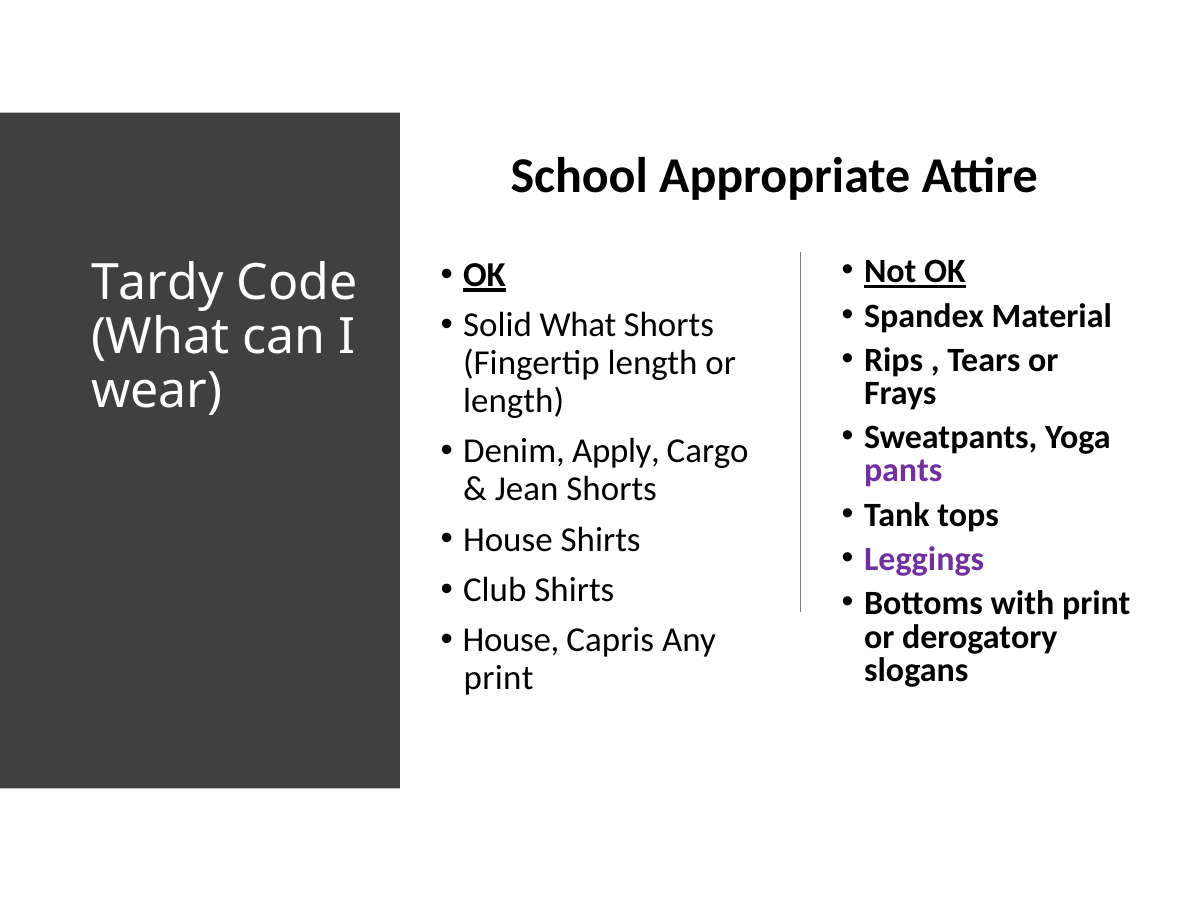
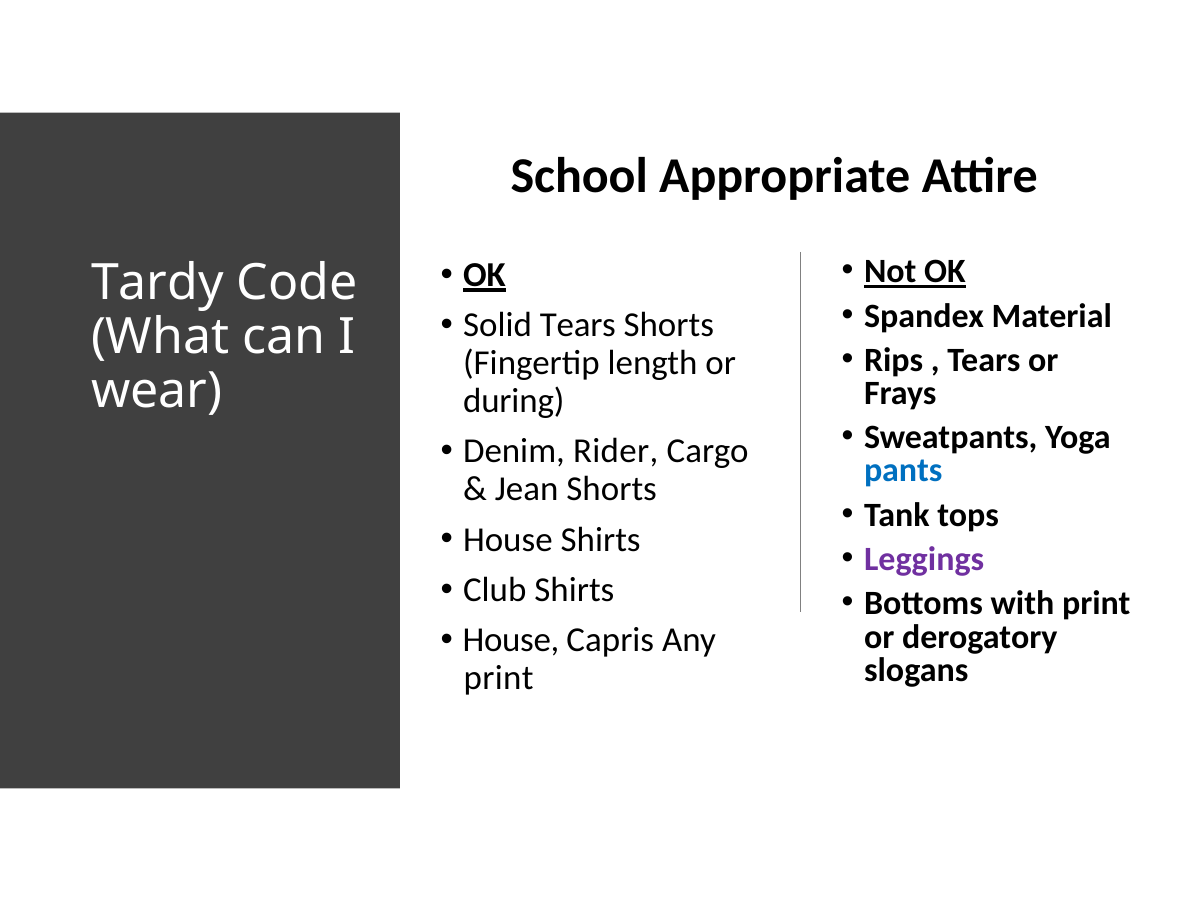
Solid What: What -> Tears (578, 325)
length: length -> during (514, 401)
Apply: Apply -> Rider (616, 451)
pants colour: purple -> blue (903, 471)
